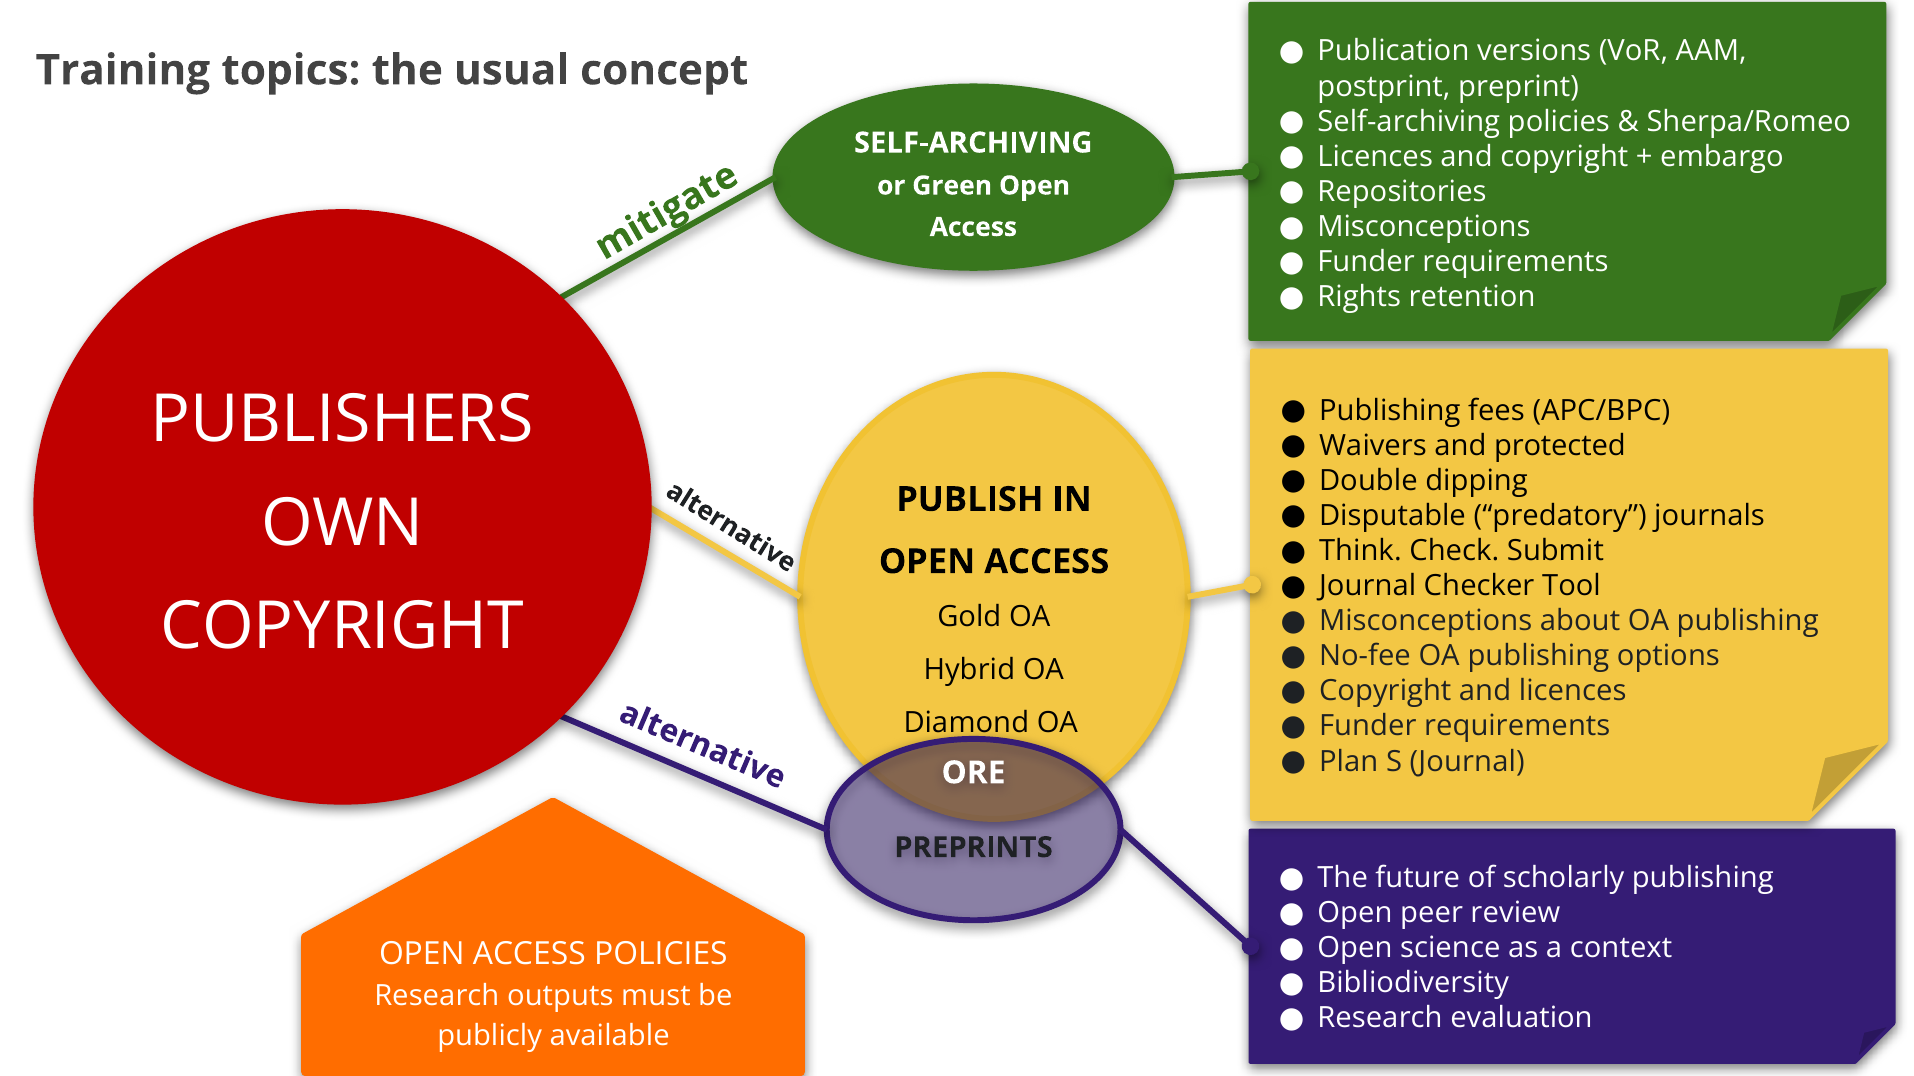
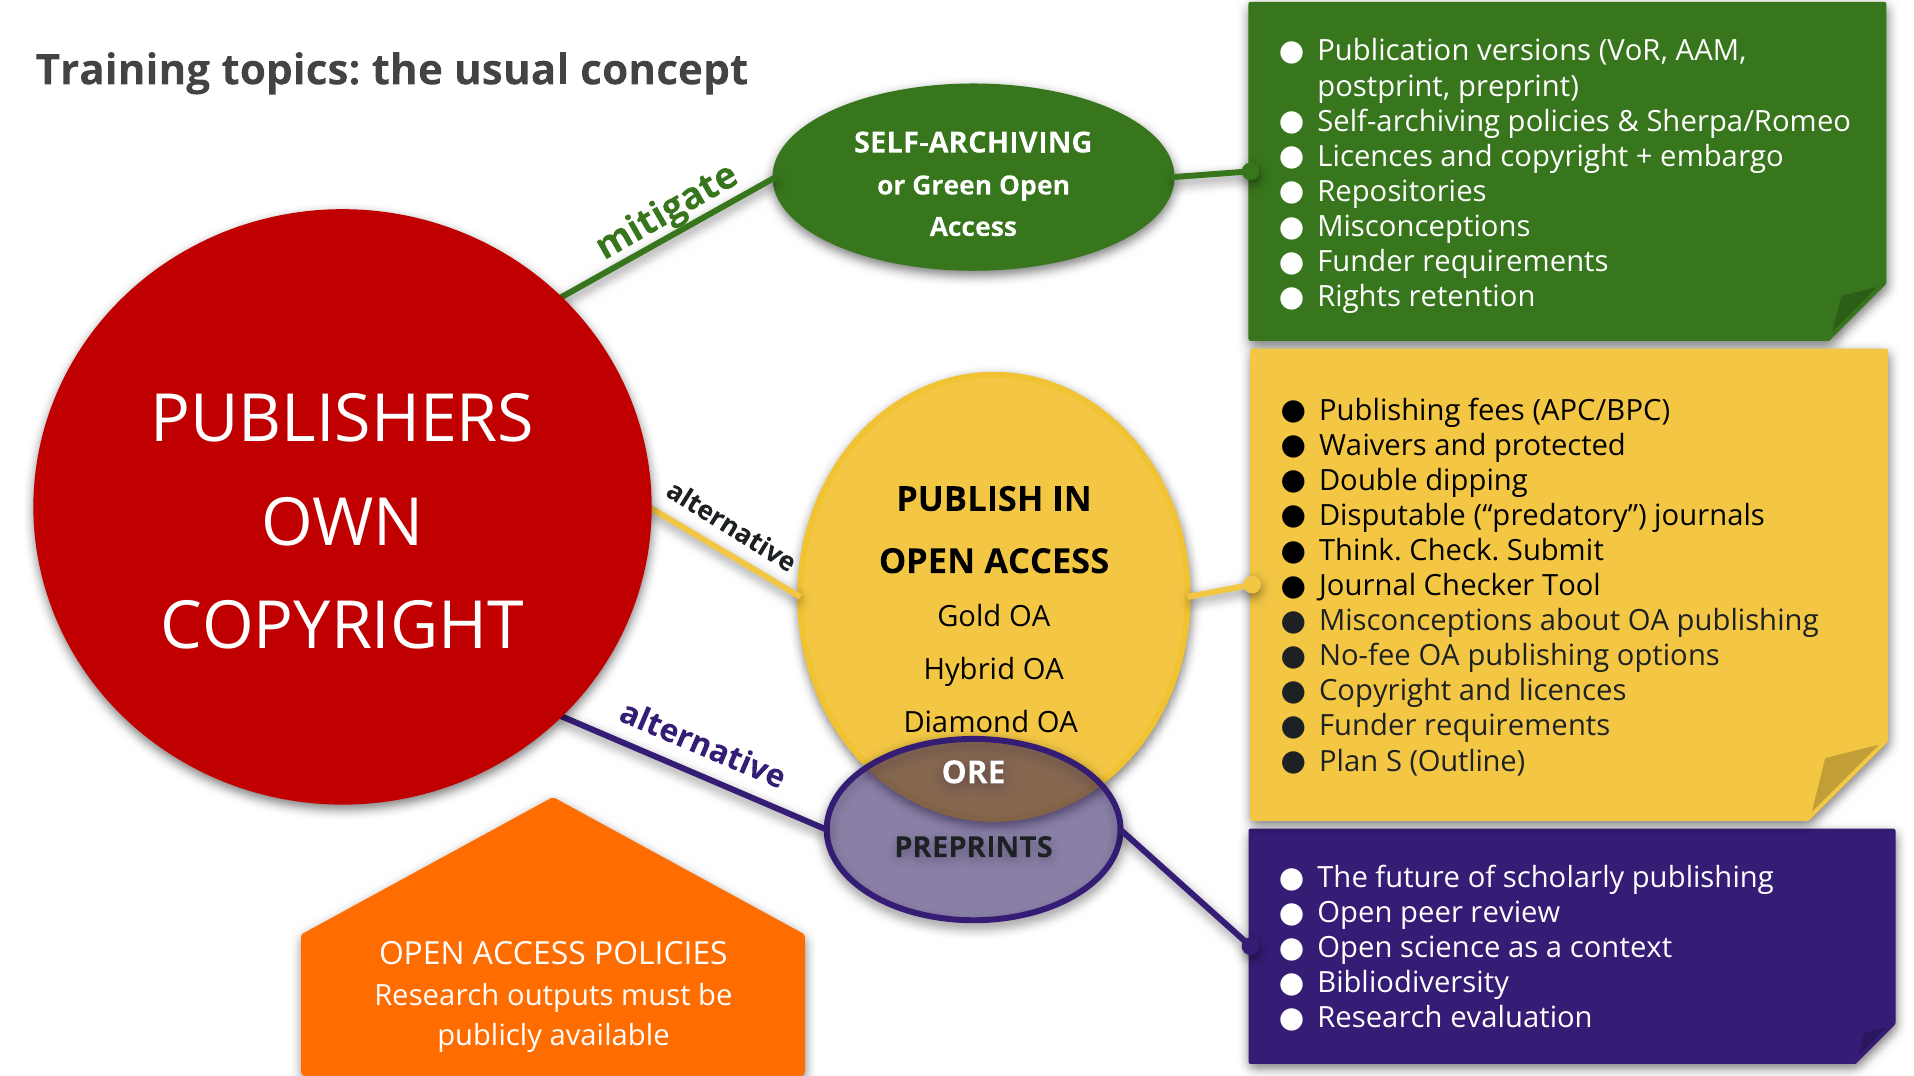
S Journal: Journal -> Outline (1467, 762)
